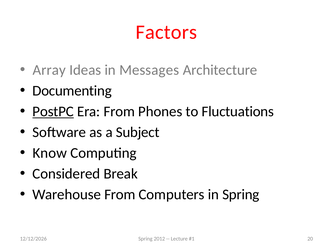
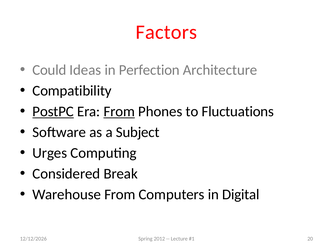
Array: Array -> Could (49, 70)
Messages: Messages -> Perfection (149, 70)
Documenting: Documenting -> Compatibility (72, 91)
From underline: none -> present (119, 111)
Know: Know -> Urges (50, 153)
in Spring: Spring -> Digital (241, 194)
